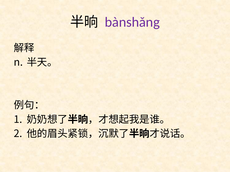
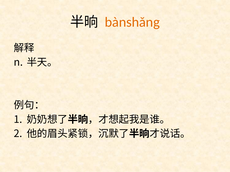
bànshǎng colour: purple -> orange (132, 22)
